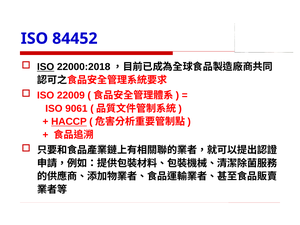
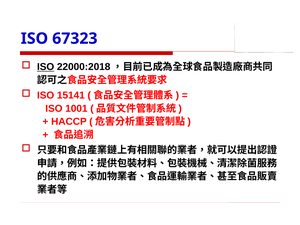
84452: 84452 -> 67323 (75, 39)
22009: 22009 -> 15141 (71, 95)
9061: 9061 -> 1001 (76, 108)
HACCP underline: present -> none (69, 122)
